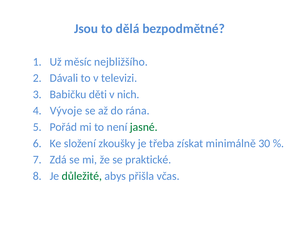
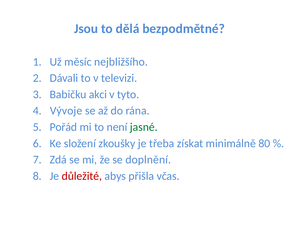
děti: děti -> akci (98, 94)
nich: nich -> tyto (128, 94)
30: 30 -> 80 (264, 143)
praktické: praktické -> doplnění (148, 159)
důležité colour: green -> red (82, 175)
